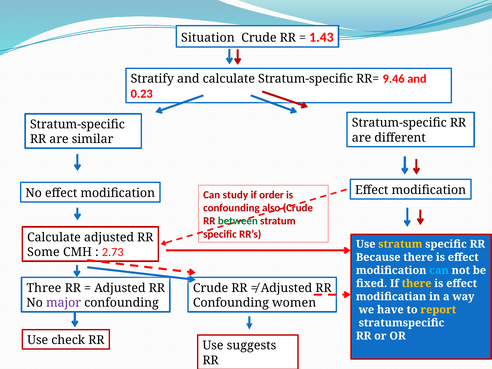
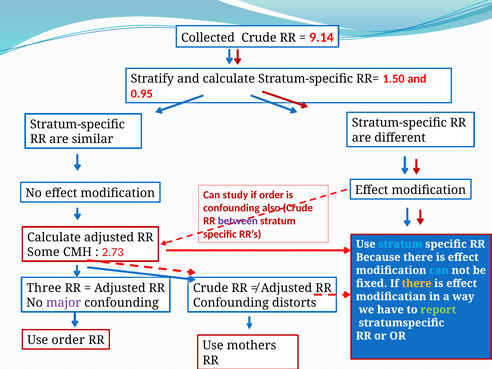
Situation: Situation -> Collected (208, 38)
1.43: 1.43 -> 9.14 (321, 37)
9.46: 9.46 -> 1.50 (394, 79)
0.23: 0.23 -> 0.95 (142, 94)
between colour: green -> purple (238, 221)
stratum colour: yellow -> light blue (400, 244)
women: women -> distorts (294, 303)
report colour: yellow -> light green (438, 310)
Use check: check -> order (68, 340)
suggests: suggests -> mothers (252, 346)
